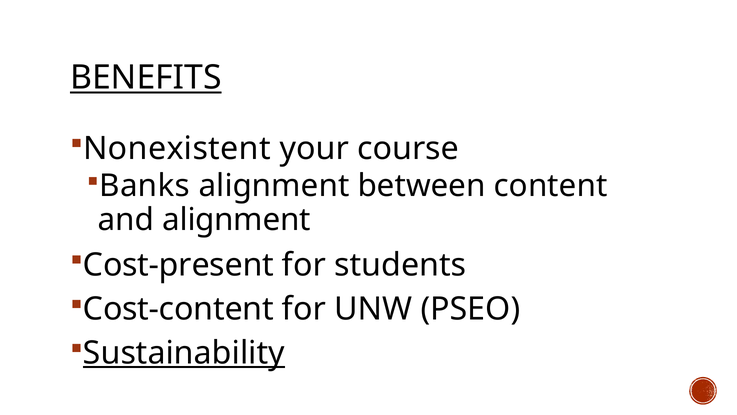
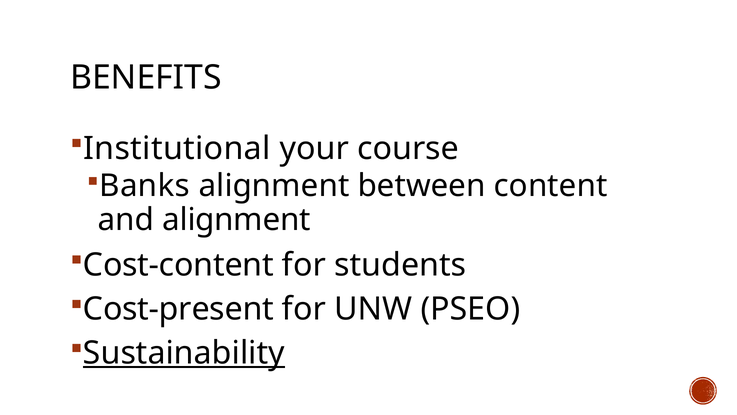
BENEFITS underline: present -> none (146, 78)
Nonexistent: Nonexistent -> Institutional (177, 148)
Cost-present: Cost-present -> Cost-content (178, 265)
Cost-content: Cost-content -> Cost-present (178, 309)
